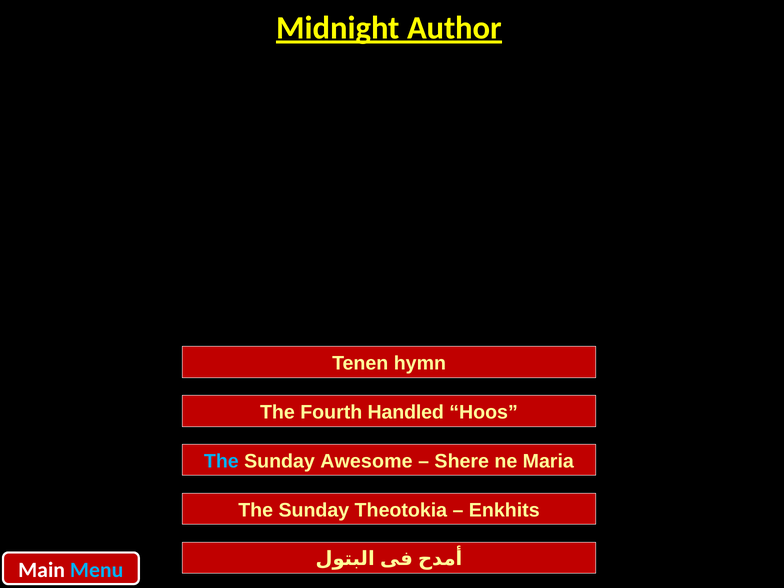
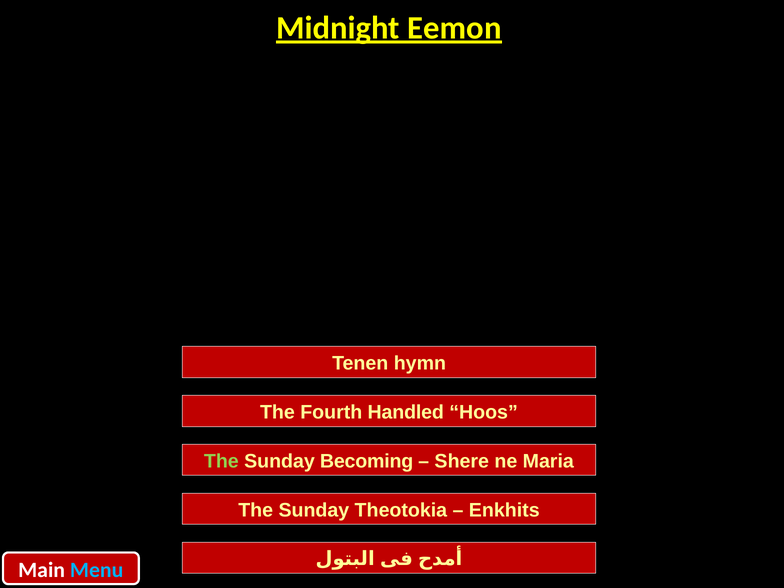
Author: Author -> Eemon (454, 28)
The colour: light blue -> light green (221, 461)
Awesome: Awesome -> Becoming (367, 461)
